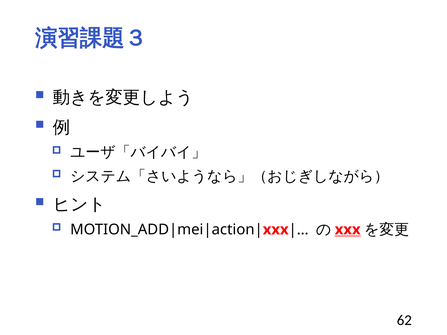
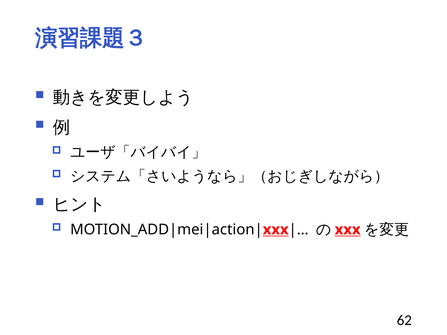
xxx underline: none -> present (276, 230)
